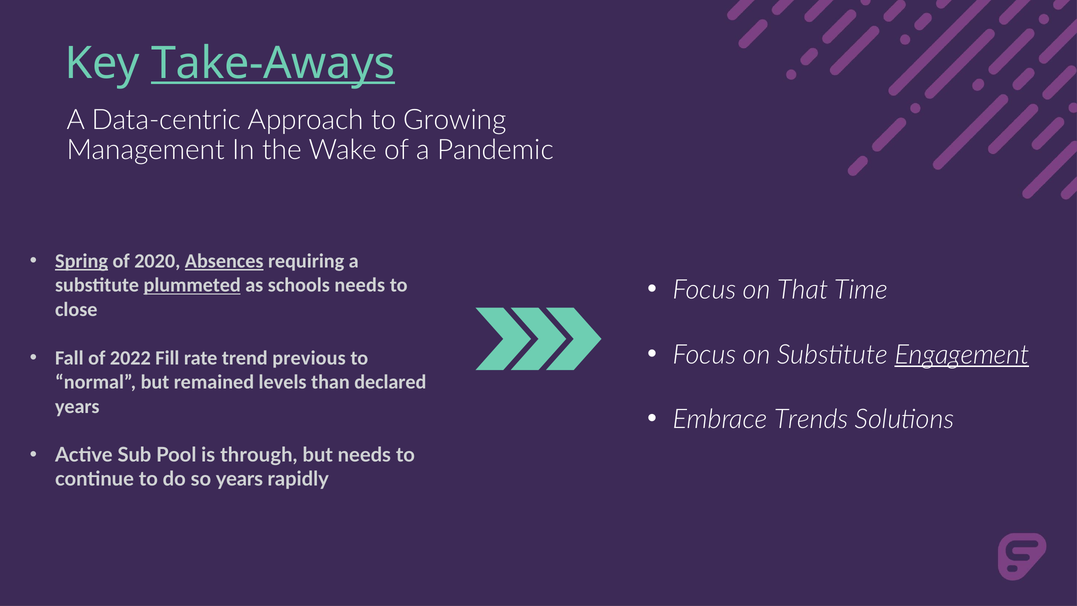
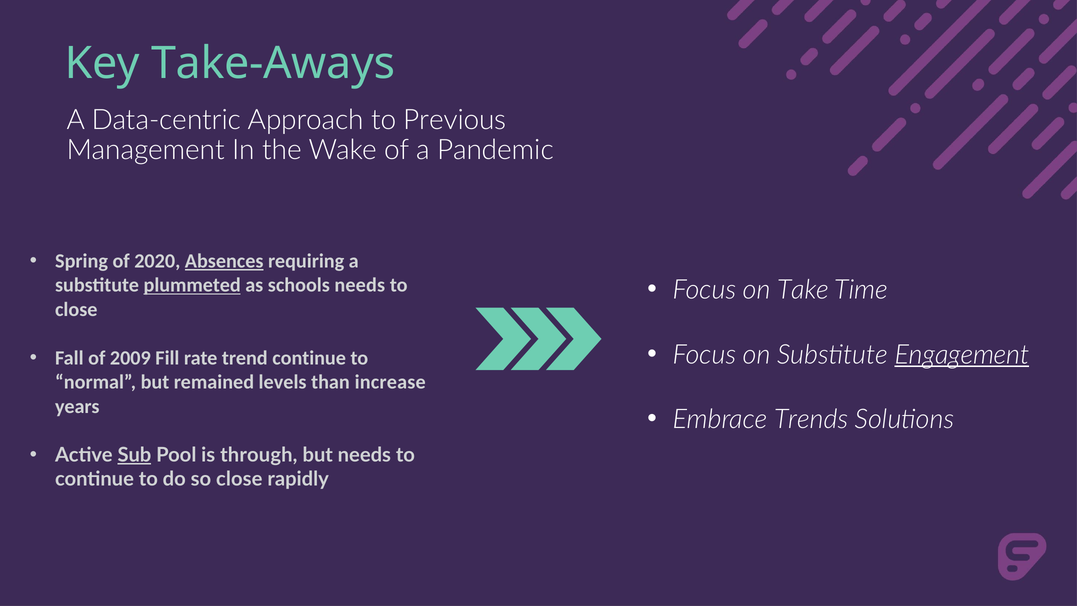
Take-Aways underline: present -> none (273, 64)
Growing: Growing -> Previous (455, 120)
Spring underline: present -> none (82, 261)
That: That -> Take (803, 290)
2022: 2022 -> 2009 (130, 358)
trend previous: previous -> continue (309, 358)
declared: declared -> increase (390, 382)
Sub underline: none -> present (134, 455)
so years: years -> close (239, 479)
